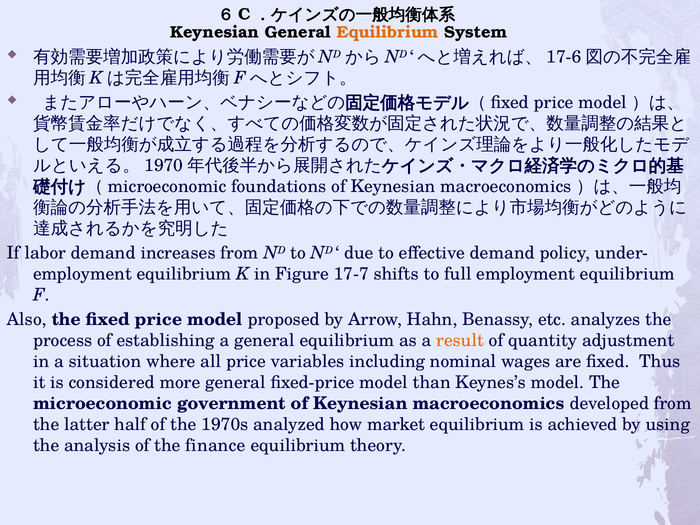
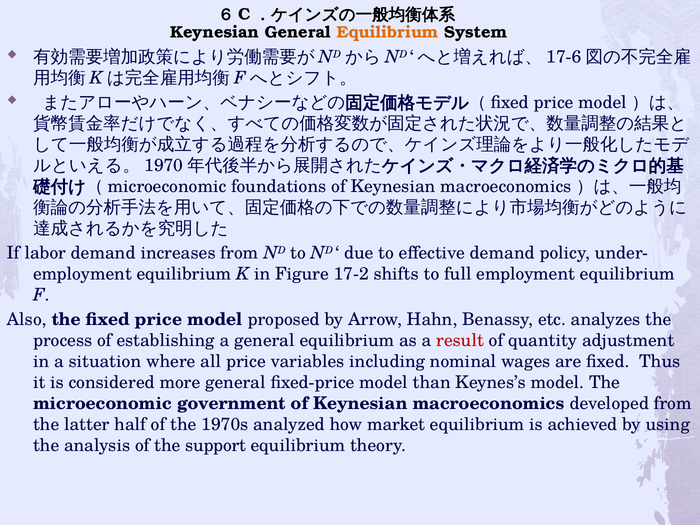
17-7: 17-7 -> 17-2 (351, 274)
result colour: orange -> red (460, 341)
finance: finance -> support (216, 446)
